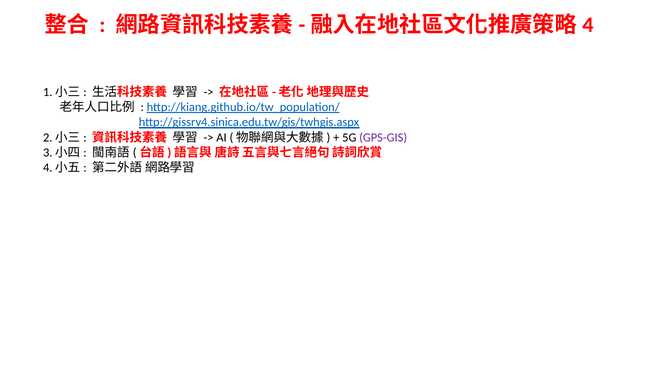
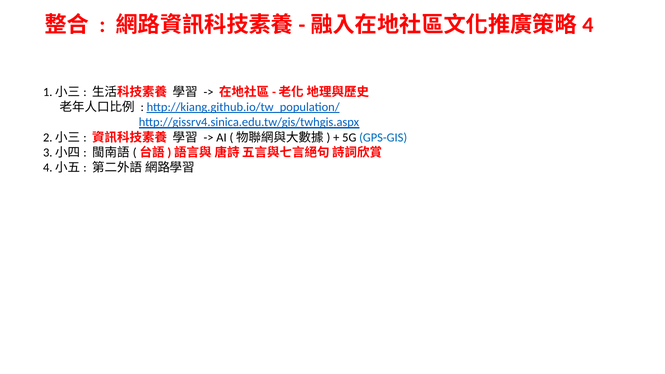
GPS-GIS colour: purple -> blue (383, 137)
